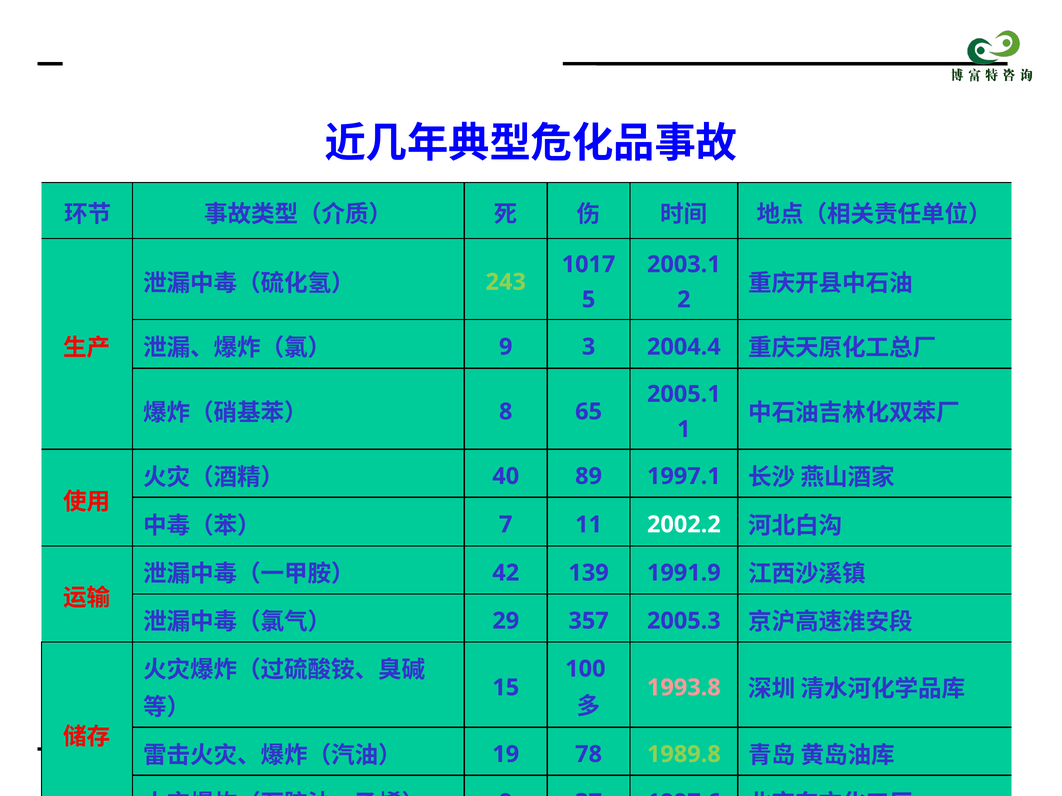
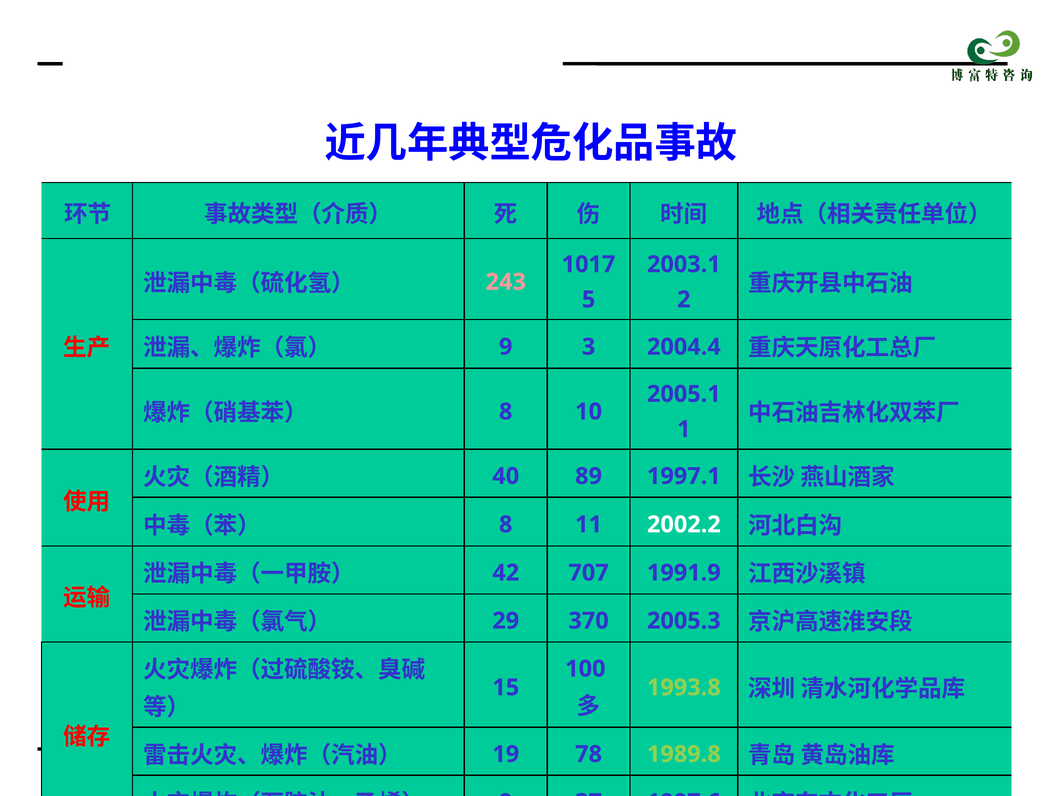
243 colour: light green -> pink (506, 282)
65: 65 -> 10 (589, 412)
7: 7 -> 8 (506, 525)
139: 139 -> 707 (589, 573)
357: 357 -> 370 (589, 621)
1993.8 colour: pink -> light green (684, 688)
